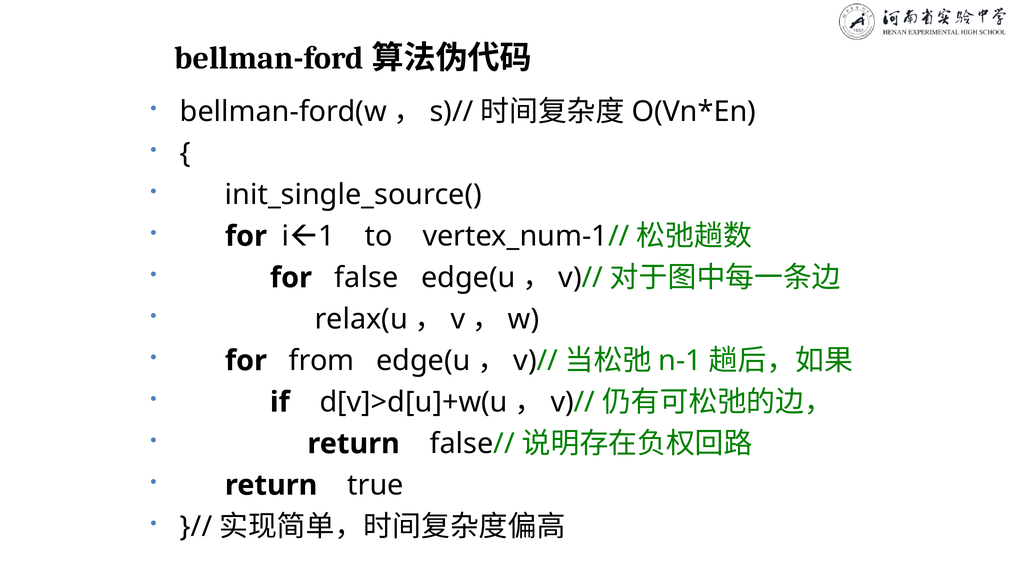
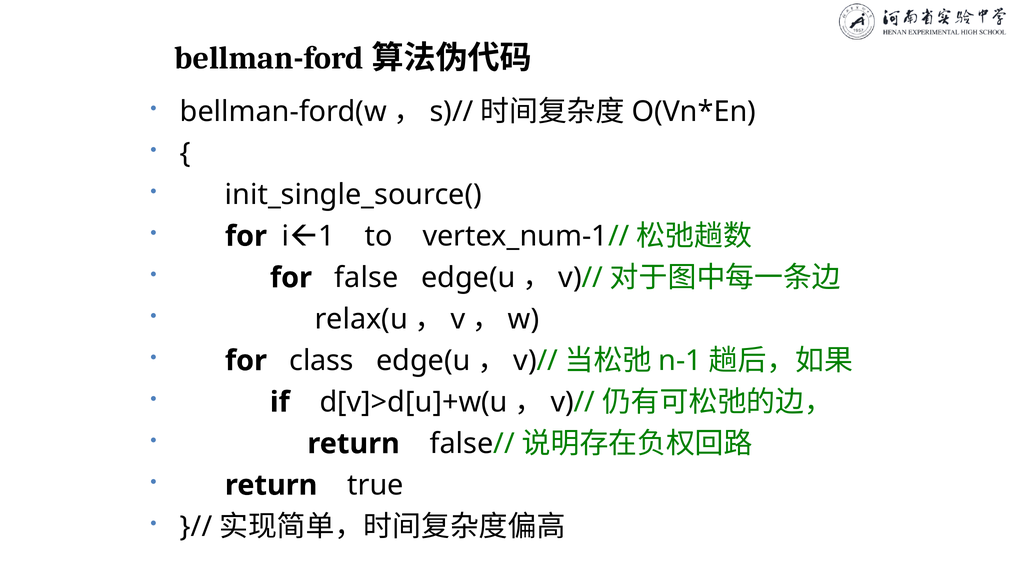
from: from -> class (322, 361)
